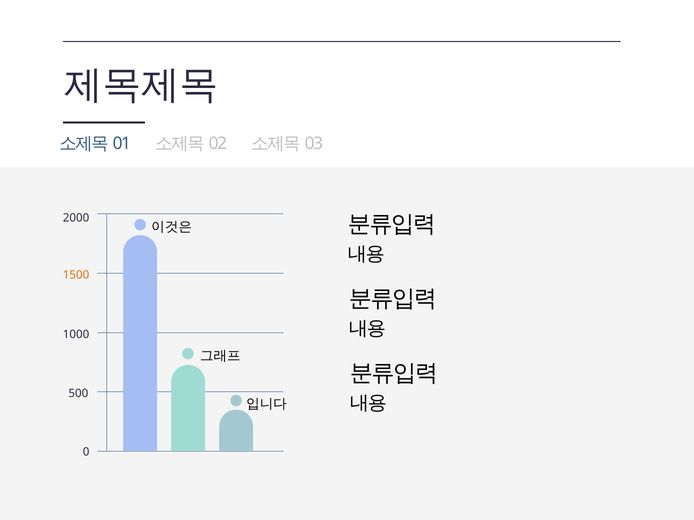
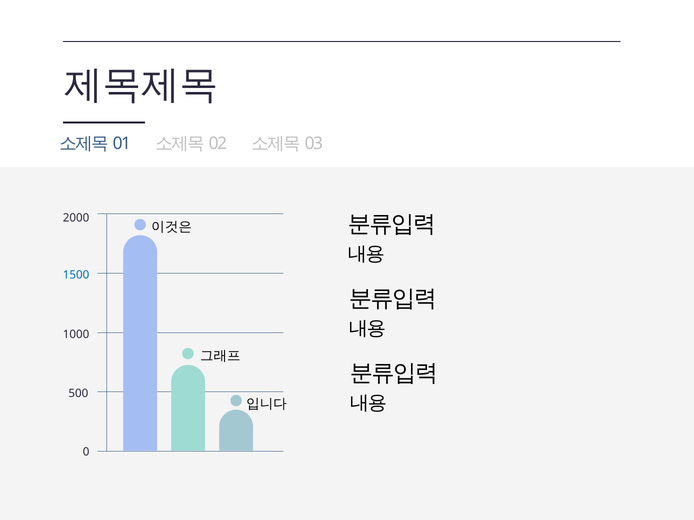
1500 colour: orange -> blue (76, 275)
